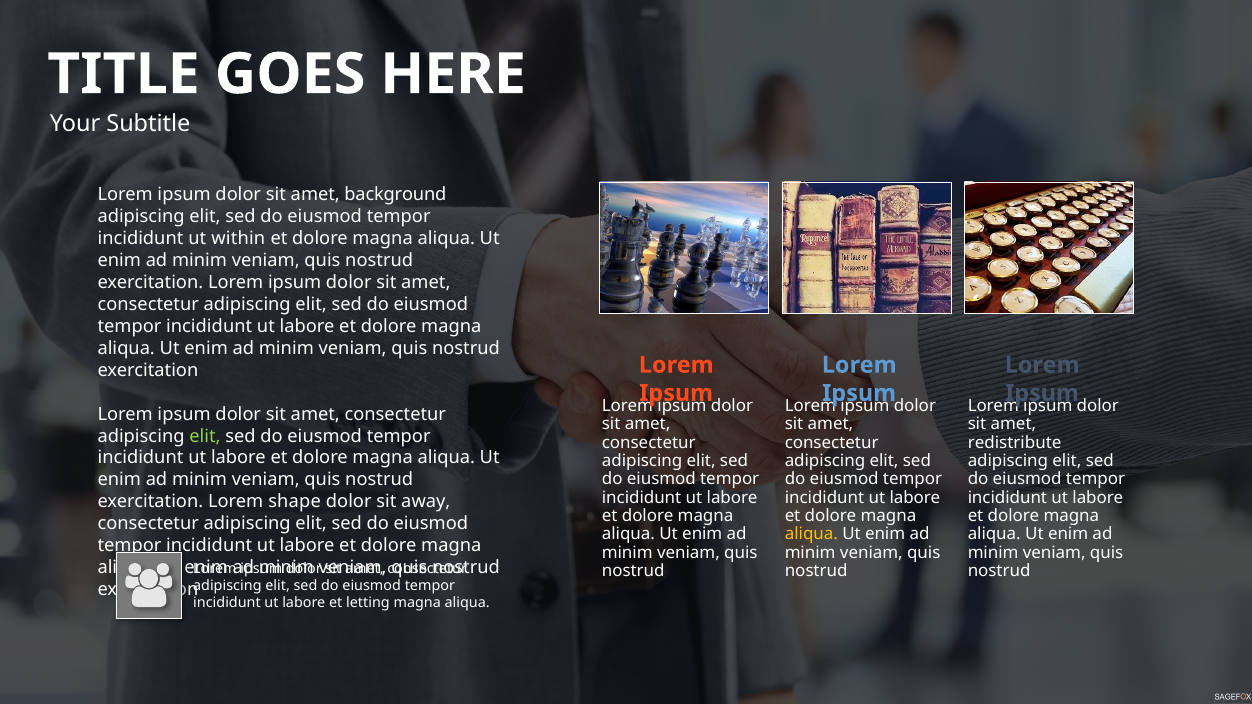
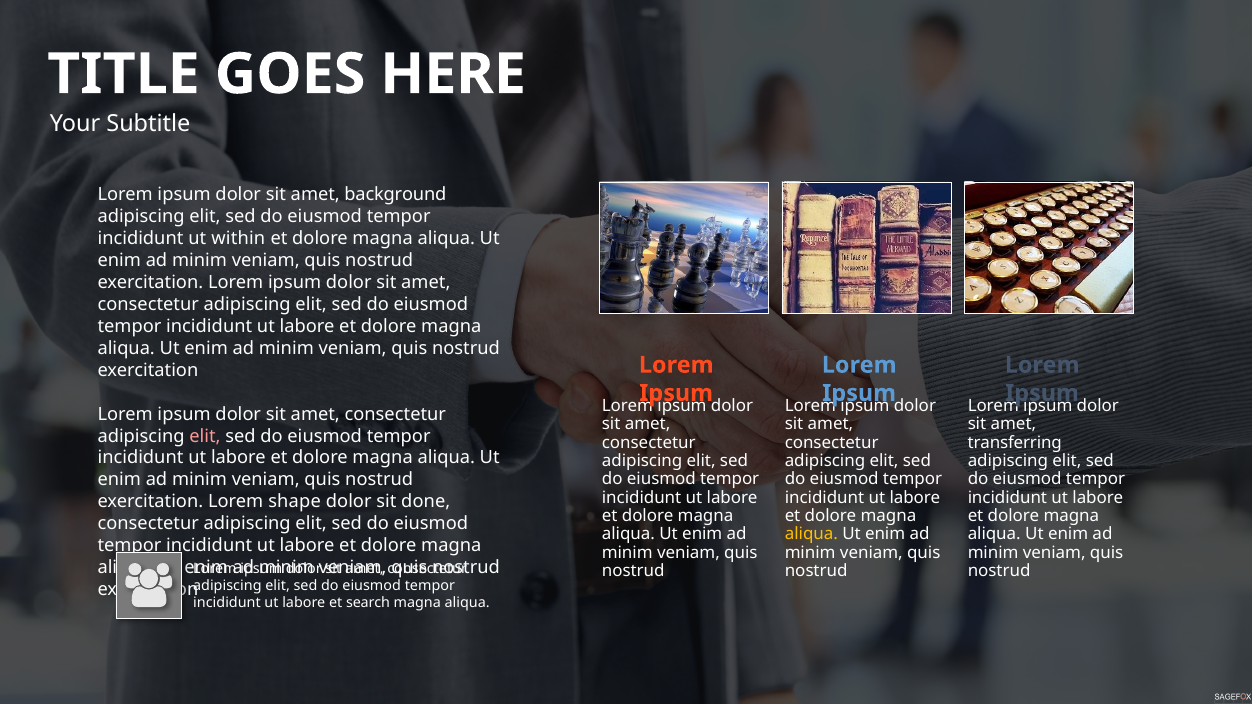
elit colour: light green -> pink (205, 436)
redistribute: redistribute -> transferring (1015, 443)
away: away -> done (426, 502)
letting: letting -> search (368, 603)
